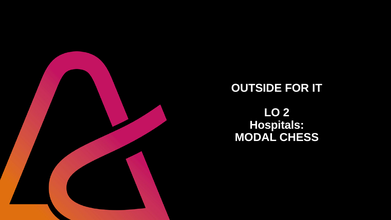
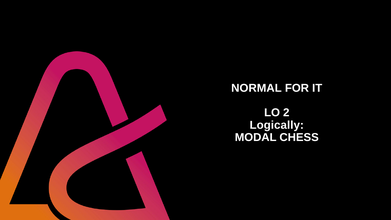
OUTSIDE: OUTSIDE -> NORMAL (256, 88)
Hospitals: Hospitals -> Logically (277, 125)
